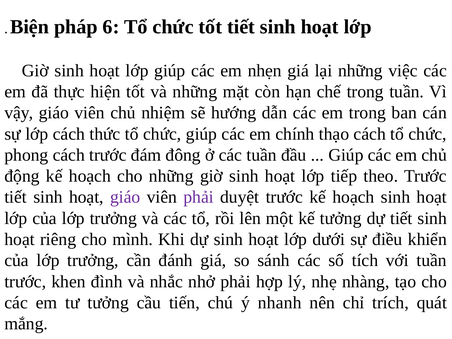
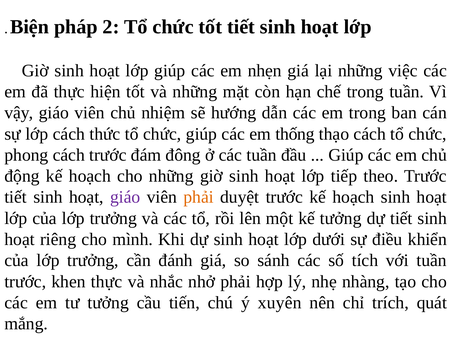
6: 6 -> 2 (111, 27)
chính: chính -> thống (295, 134)
phải colour: purple -> orange (199, 197)
khen đình: đình -> thực (107, 282)
nhanh: nhanh -> xuyên (280, 303)
